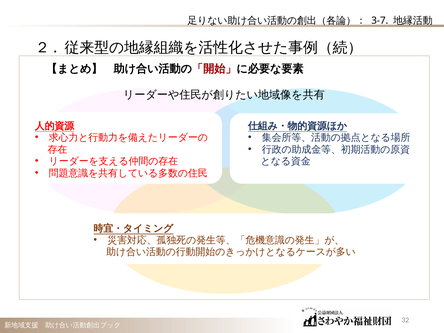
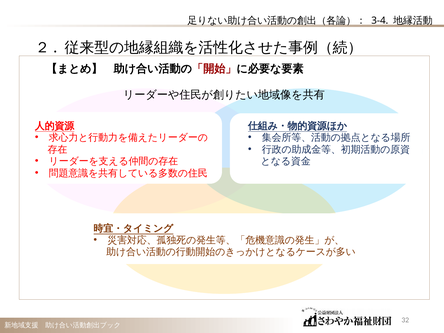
3-7: 3-7 -> 3-4 (380, 21)
